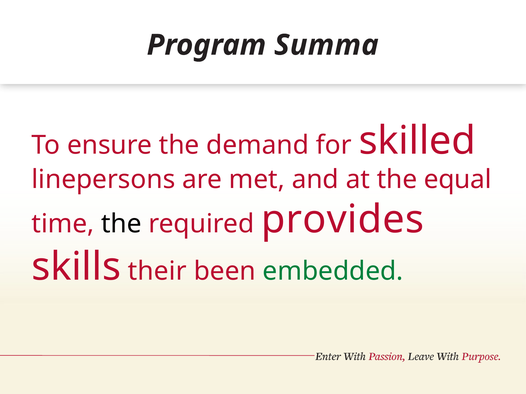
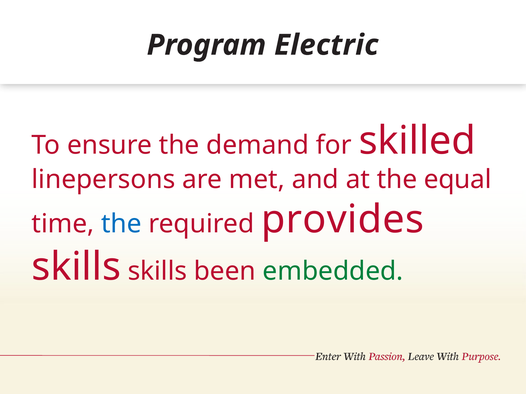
Summa: Summa -> Electric (326, 45)
the colour: black -> blue (121, 224)
skills their: their -> skills (157, 272)
